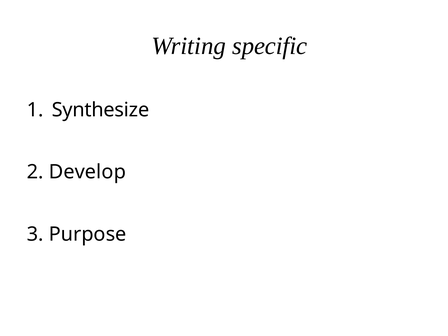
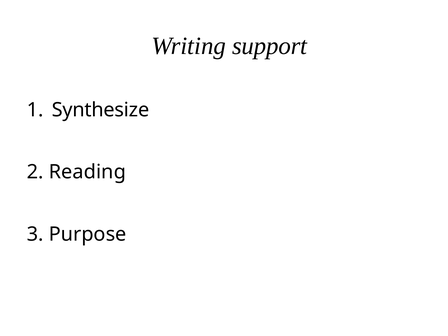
specific: specific -> support (270, 46)
Develop: Develop -> Reading (87, 172)
